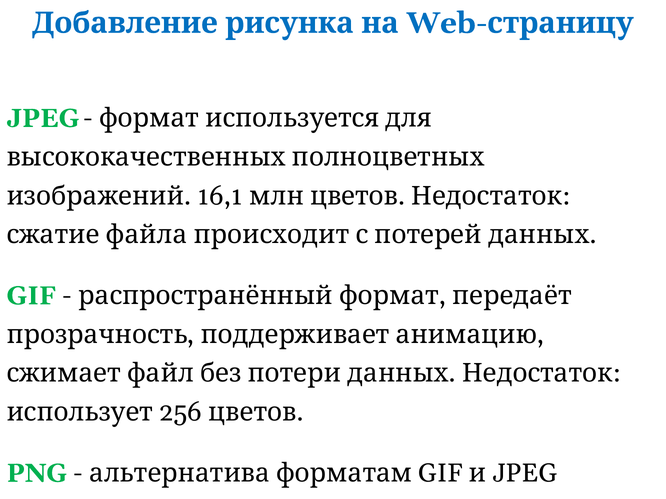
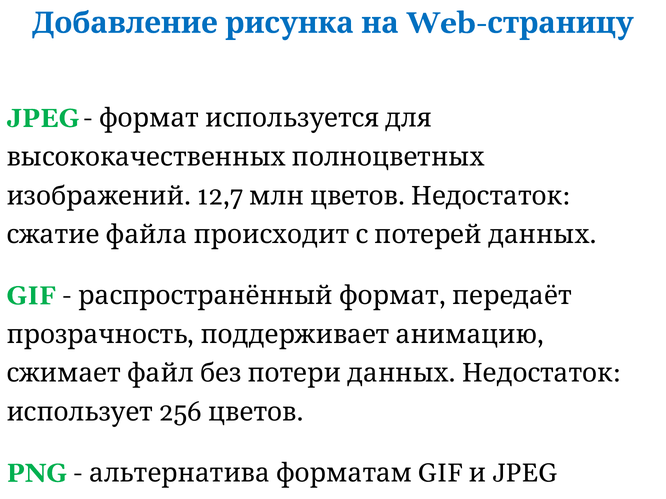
16,1: 16,1 -> 12,7 (220, 196)
